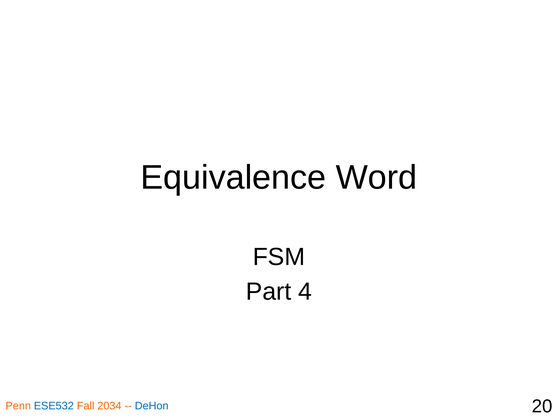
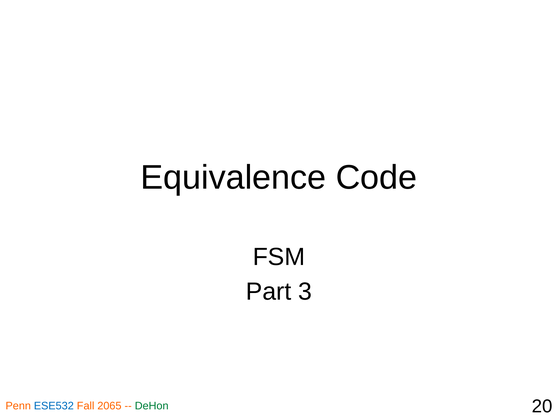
Word: Word -> Code (376, 177)
4: 4 -> 3 (305, 291)
2034: 2034 -> 2065 (109, 405)
DeHon colour: blue -> green (152, 405)
